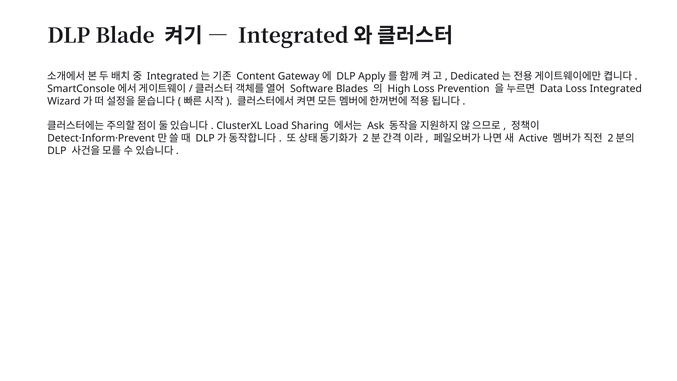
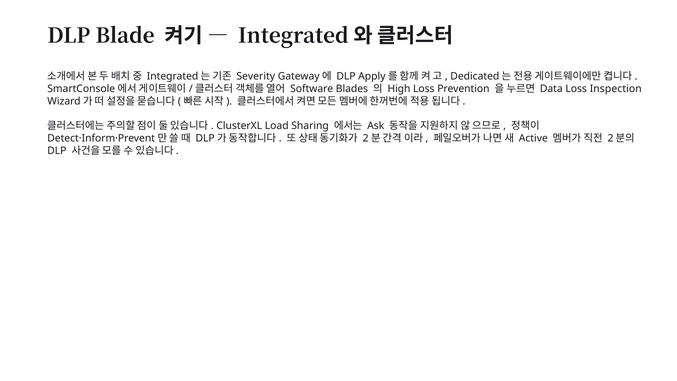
Content: Content -> Severity (256, 76)
Loss Integrated: Integrated -> Inspection (616, 89)
